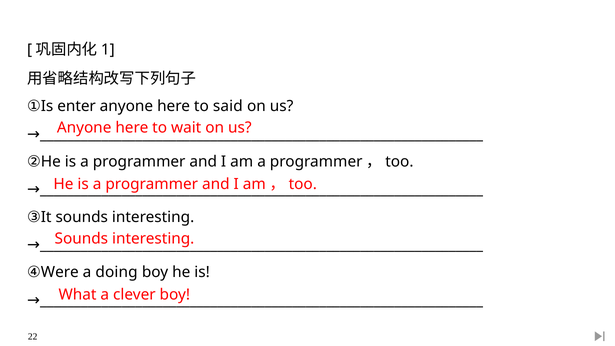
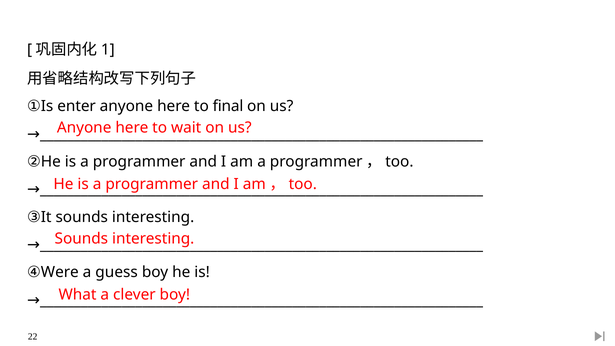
said: said -> final (228, 106)
doing: doing -> guess (117, 272)
